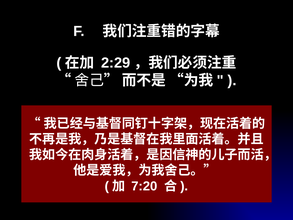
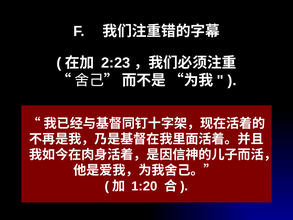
2:29: 2:29 -> 2:23 (116, 63)
7:20: 7:20 -> 1:20 (144, 186)
